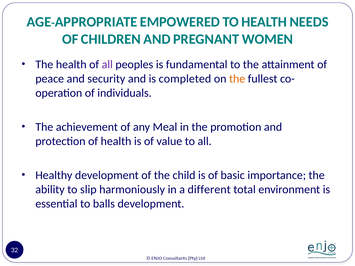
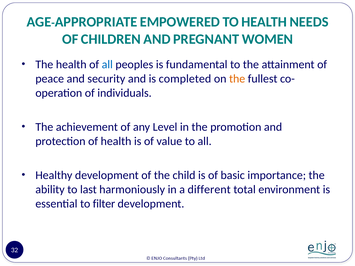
all colour: purple -> blue (107, 65)
Meal: Meal -> Level (165, 127)
slip: slip -> last (88, 190)
balls: balls -> filter (104, 204)
